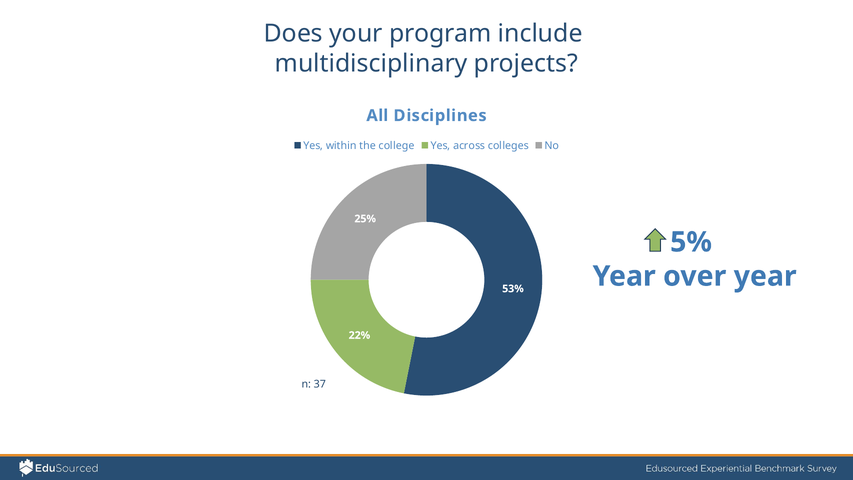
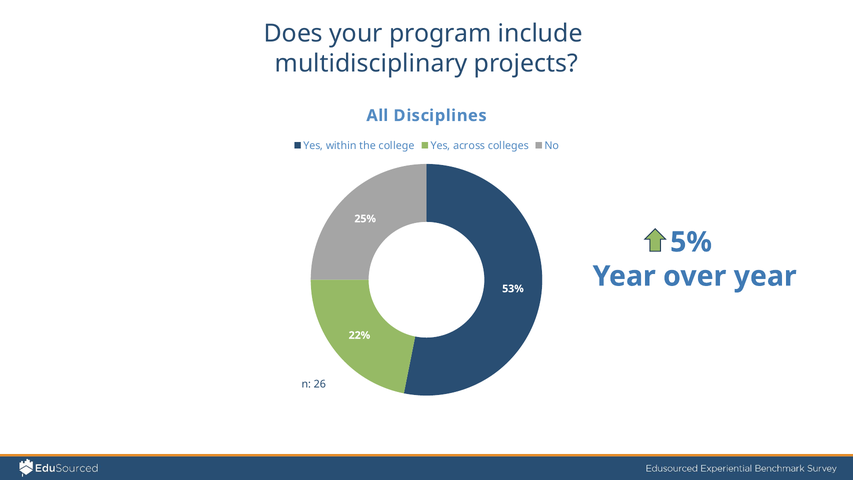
37: 37 -> 26 (320, 384)
